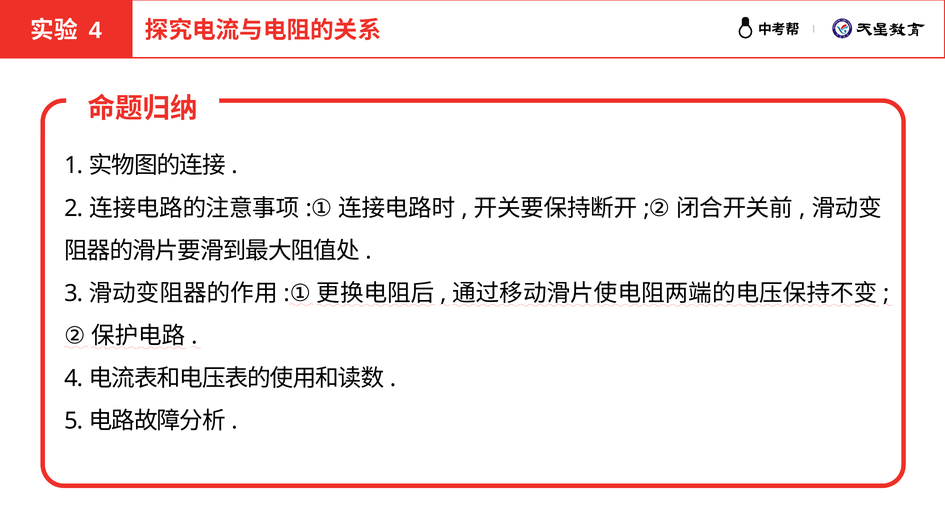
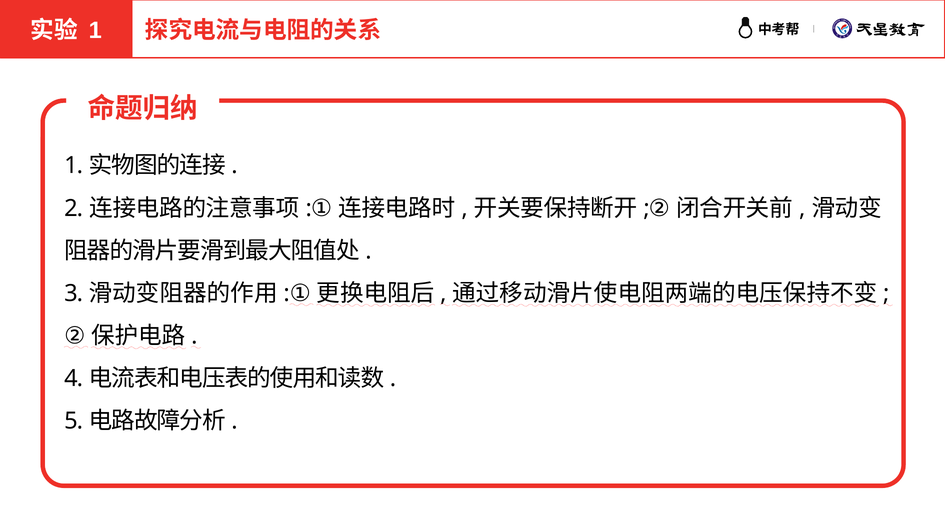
4: 4 -> 1 (95, 30)
